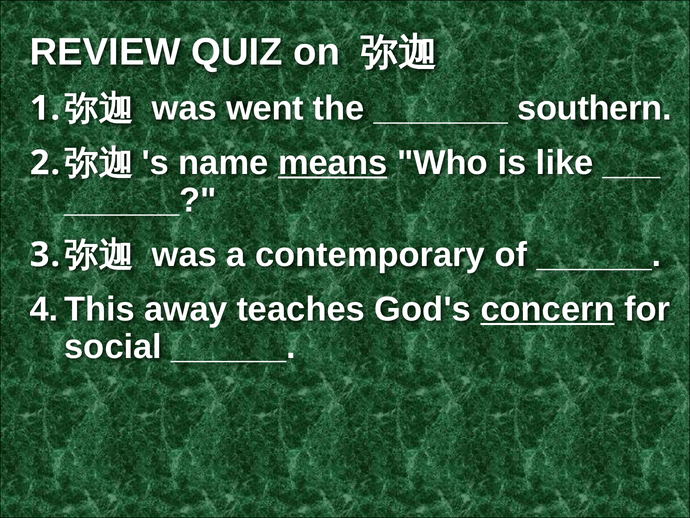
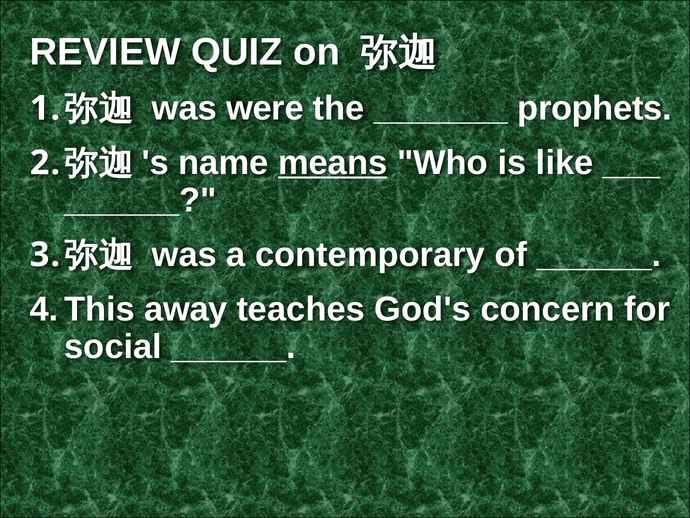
went: went -> were (265, 108)
southern: southern -> prophets (594, 108)
concern underline: present -> none (548, 309)
